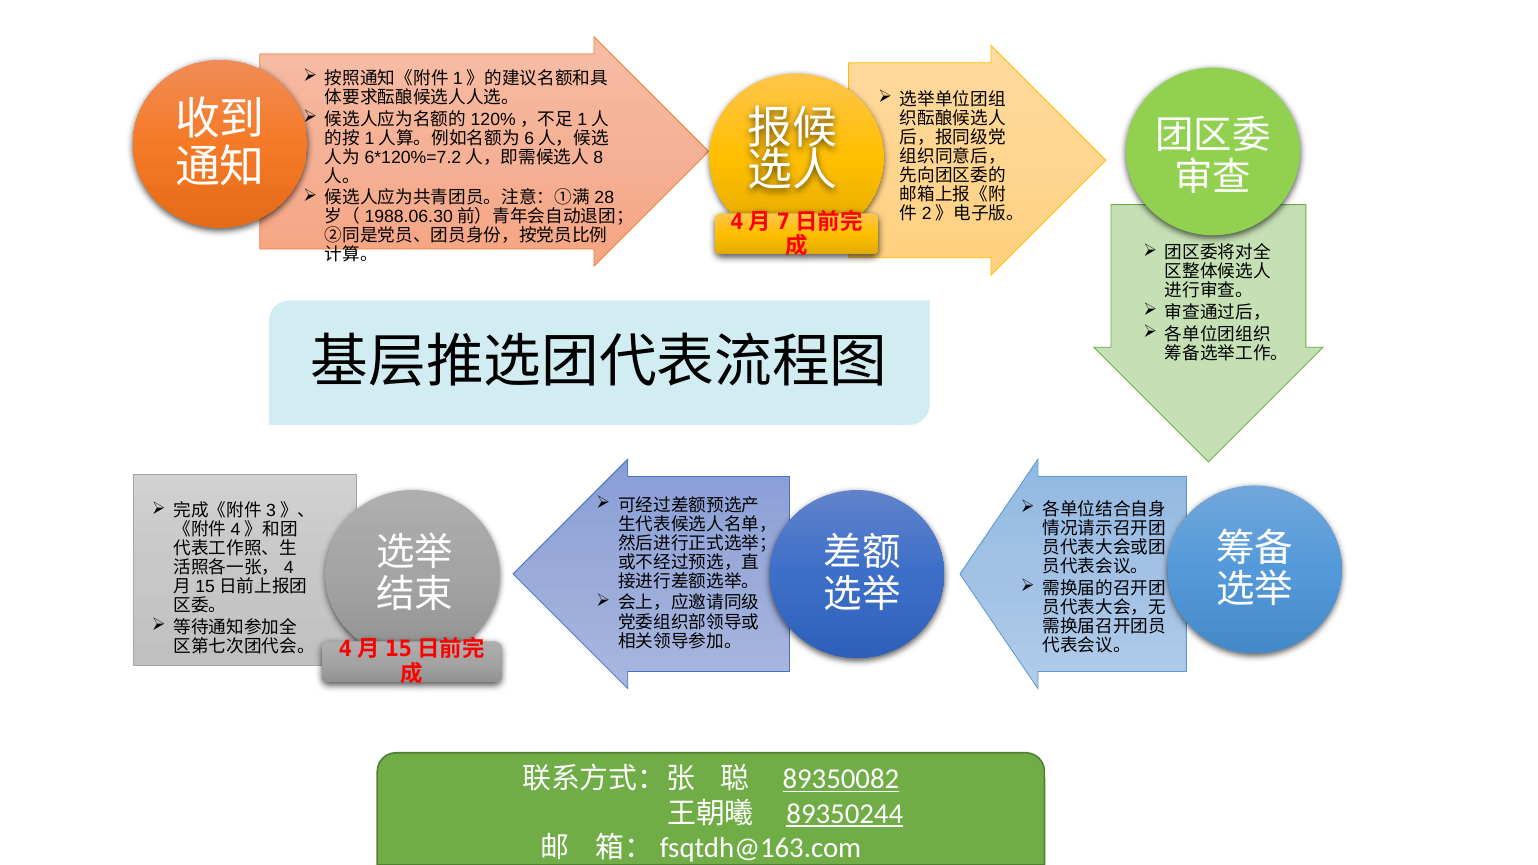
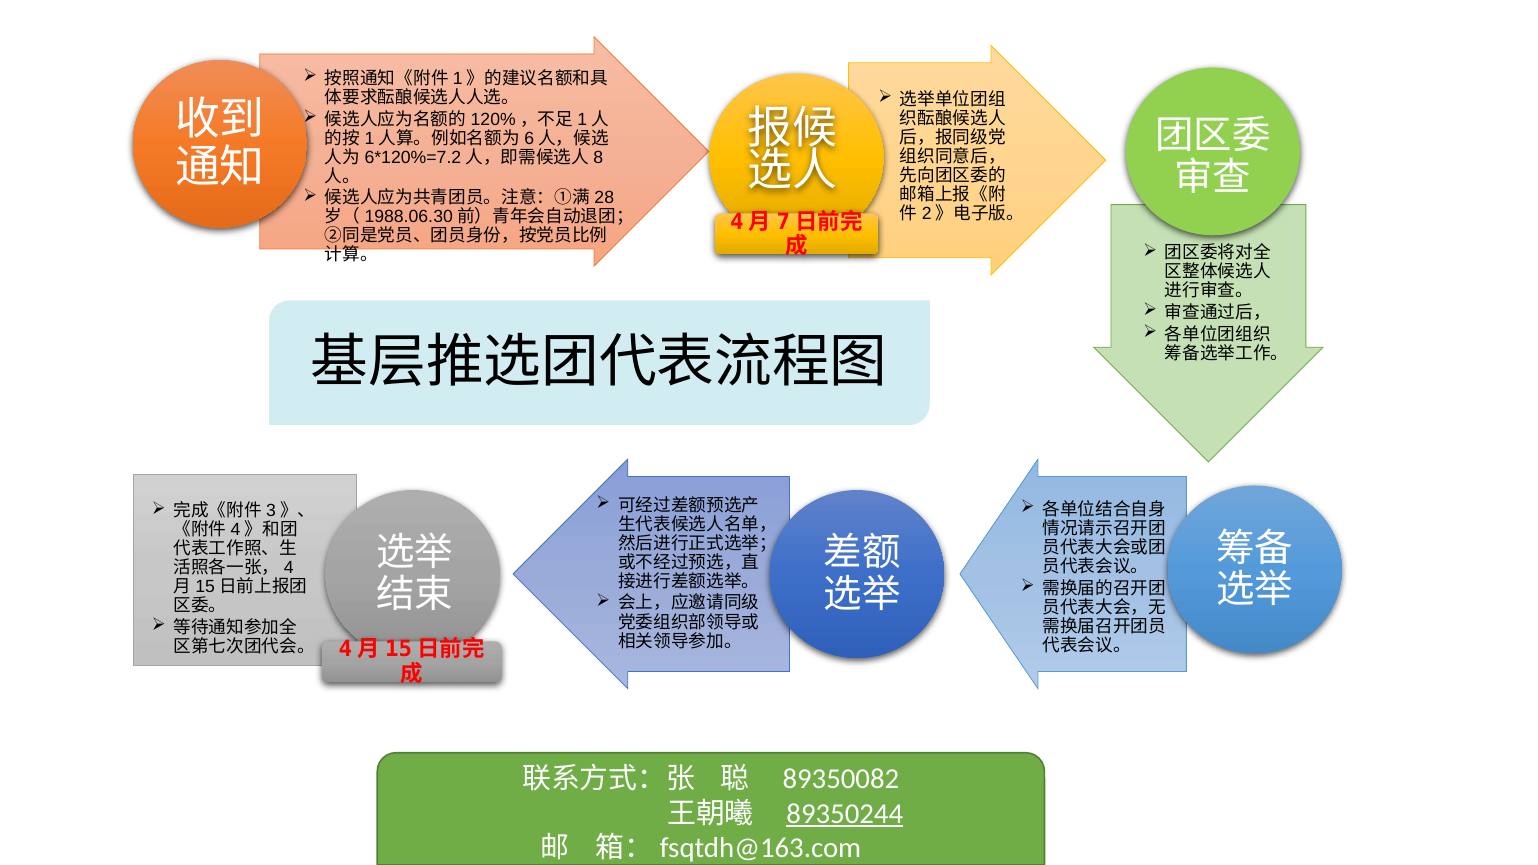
89350082 underline: present -> none (841, 779)
